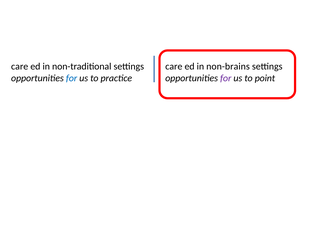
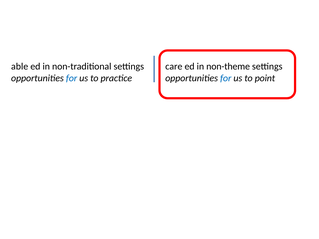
care: care -> able (20, 67)
non-brains: non-brains -> non-theme (228, 67)
for colour: purple -> blue (226, 78)
